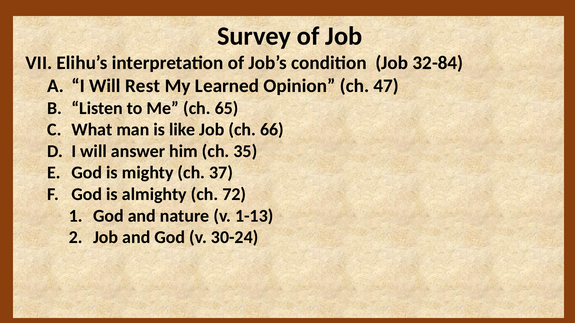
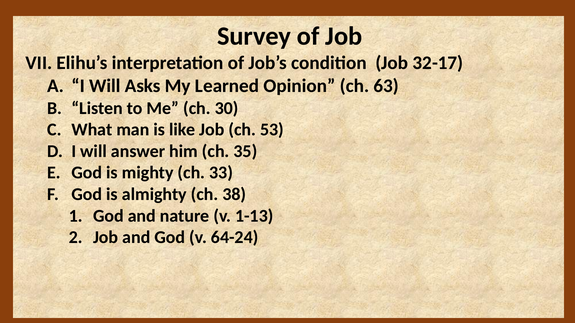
32-84: 32-84 -> 32-17 (438, 63)
Rest: Rest -> Asks (143, 86)
47: 47 -> 63 (386, 86)
65: 65 -> 30 (227, 108)
66: 66 -> 53 (272, 130)
37: 37 -> 33 (221, 173)
72: 72 -> 38 (234, 194)
30-24: 30-24 -> 64-24 (235, 238)
